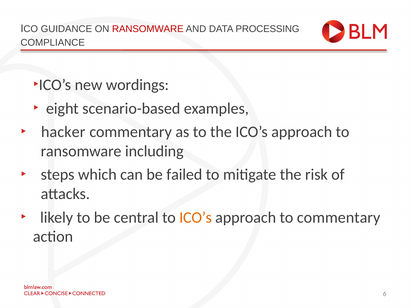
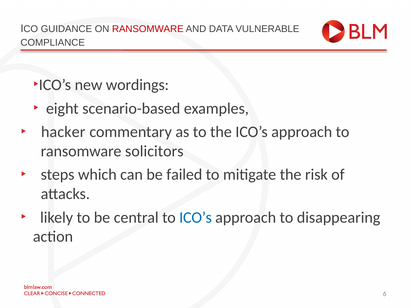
PROCESSING: PROCESSING -> VULNERABLE (267, 29)
including: including -> solicitors (154, 151)
ICO’s colour: orange -> blue (196, 218)
to commentary: commentary -> disappearing (339, 218)
